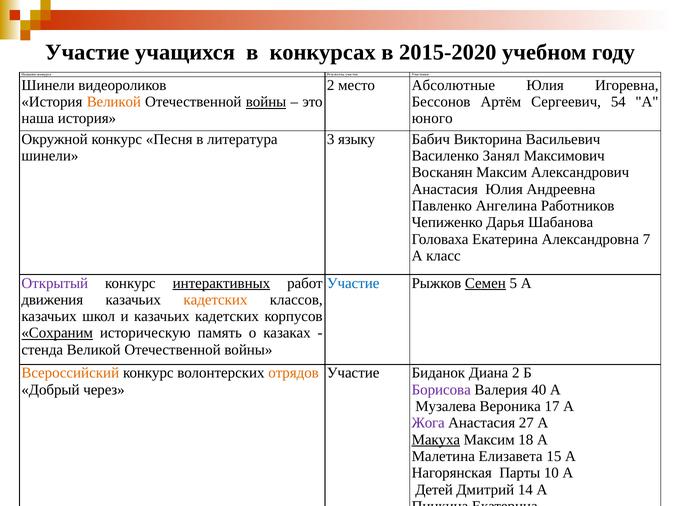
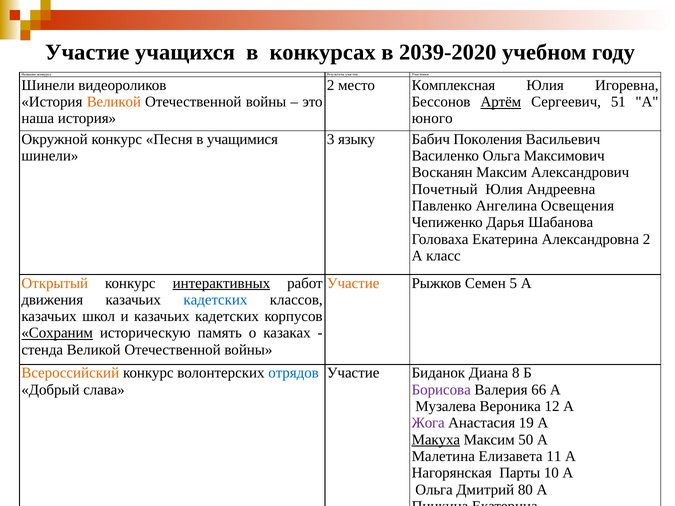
2015-2020: 2015-2020 -> 2039-2020 (448, 52)
Абсолютные: Абсолютные -> Комплексная (453, 85)
войны underline: present -> none (266, 102)
Артём underline: none -> present (501, 102)
54: 54 -> 51 (618, 102)
литература: литература -> учащимися (242, 139)
Бабич Викторина: Викторина -> Поколения (488, 139)
Василенко Занял: Занял -> Ольга (501, 156)
Анастасия: Анастасия -> Почетный (445, 189)
Работников: Работников -> Освещения (578, 206)
Александровна 7: 7 -> 2 (647, 239)
Открытый colour: purple -> orange (55, 283)
Участие colour: blue -> orange (353, 283)
Семен underline: present -> none (485, 283)
кадетских colour: orange -> blue (215, 300)
отрядов colour: orange -> blue (294, 373)
Диана 2: 2 -> 8 (516, 373)
Добрый через: через -> слава (104, 390)
40: 40 -> 66 (539, 390)
17: 17 -> 12 (552, 407)
27: 27 -> 19 (526, 423)
18: 18 -> 50 (526, 440)
15: 15 -> 11 (554, 457)
Детей: Детей -> Ольга (434, 490)
14: 14 -> 80 (525, 490)
